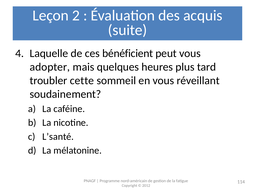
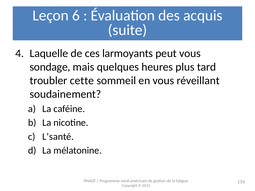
2: 2 -> 6 (76, 16)
bénéficient: bénéficient -> larmoyants (128, 53)
adopter: adopter -> sondage (50, 67)
